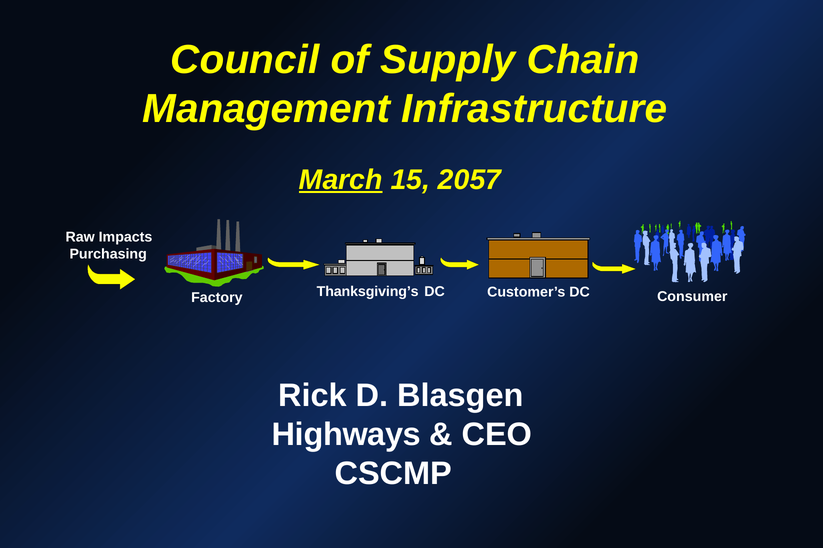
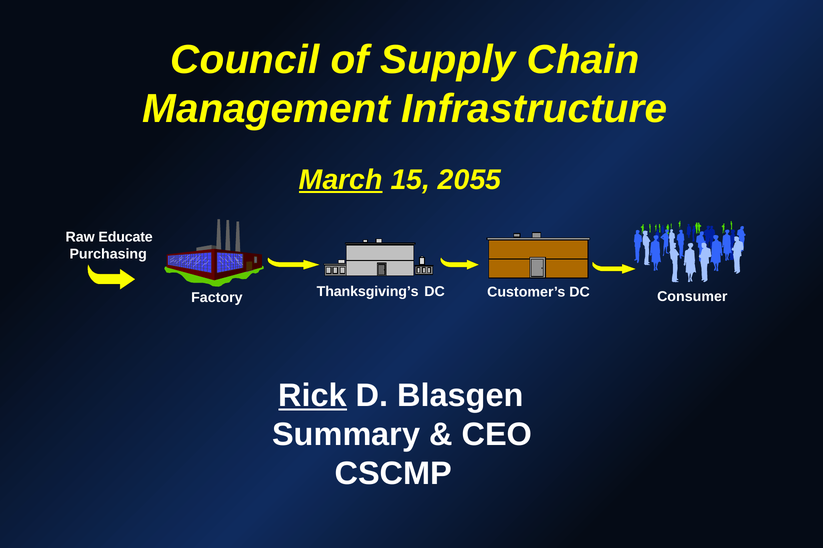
2057: 2057 -> 2055 (470, 180)
Impacts: Impacts -> Educate (126, 237)
Rick underline: none -> present (313, 396)
Highways: Highways -> Summary (346, 435)
